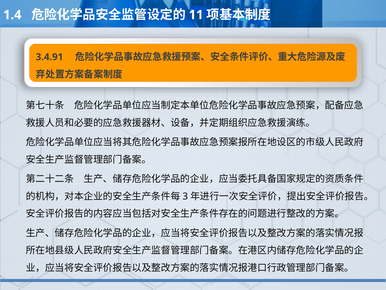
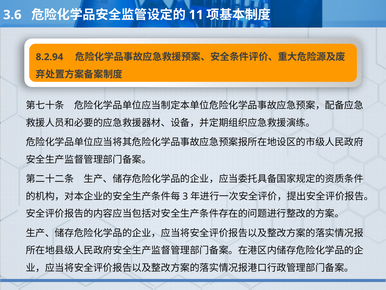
1.4: 1.4 -> 3.6 (12, 15)
3.4.91: 3.4.91 -> 8.2.94 (49, 57)
